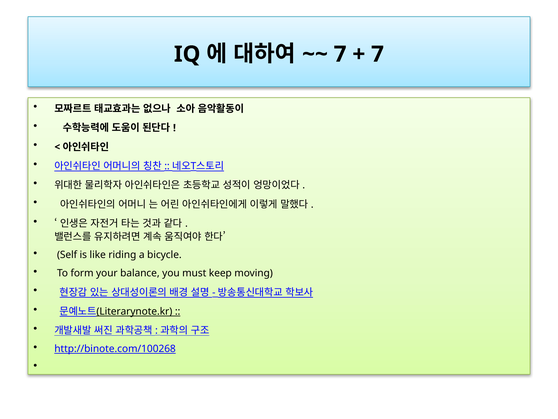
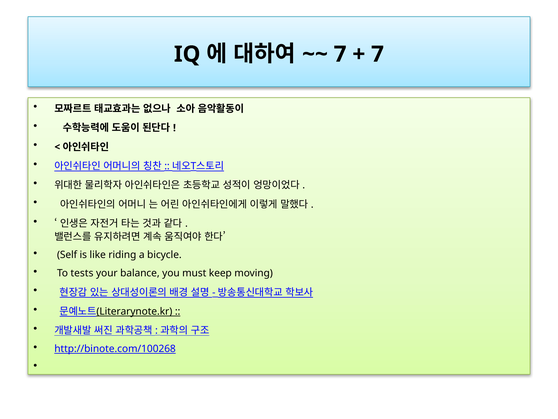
form: form -> tests (82, 273)
